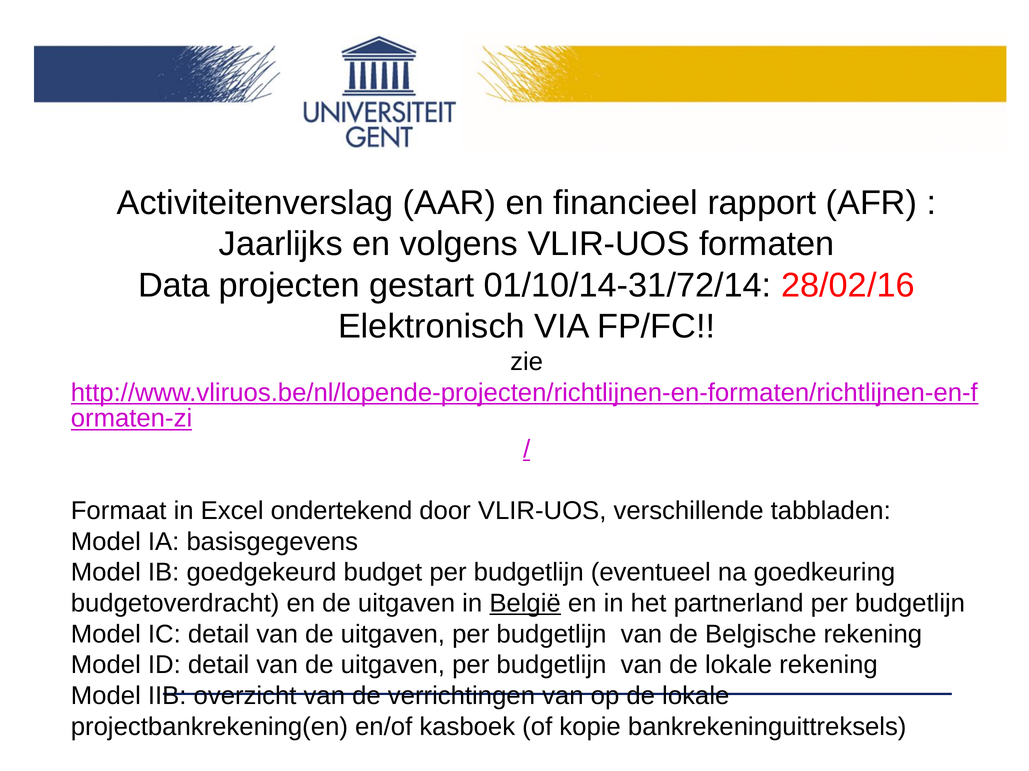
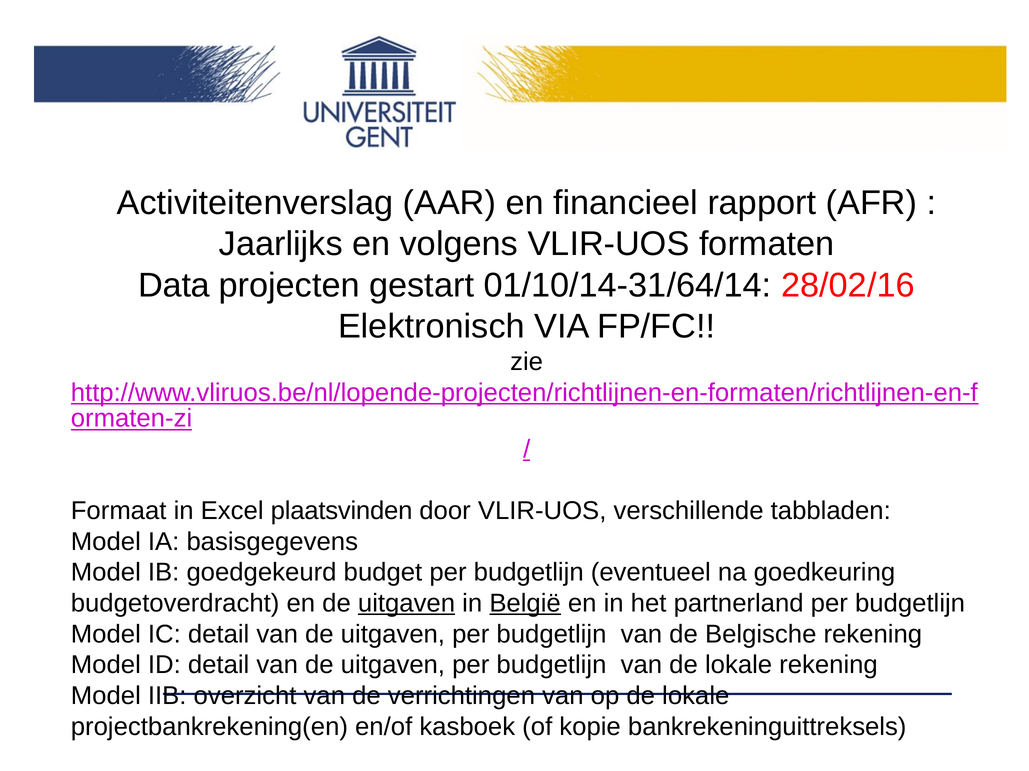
01/10/14-31/72/14: 01/10/14-31/72/14 -> 01/10/14-31/64/14 (627, 286)
ondertekend: ondertekend -> plaatsvinden (342, 511)
uitgaven underline: none -> present (407, 604)
